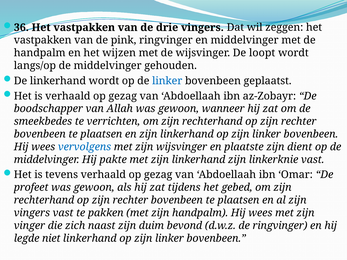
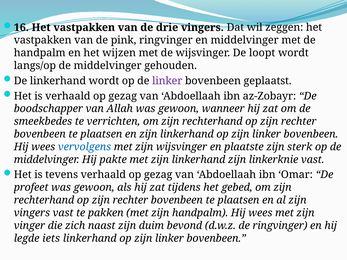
36: 36 -> 16 (21, 28)
linker colour: blue -> purple (167, 81)
dient: dient -> sterk (300, 147)
niet: niet -> iets (51, 239)
